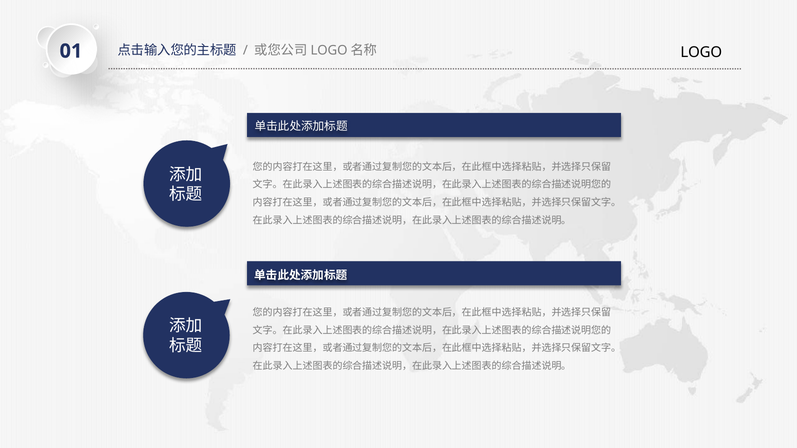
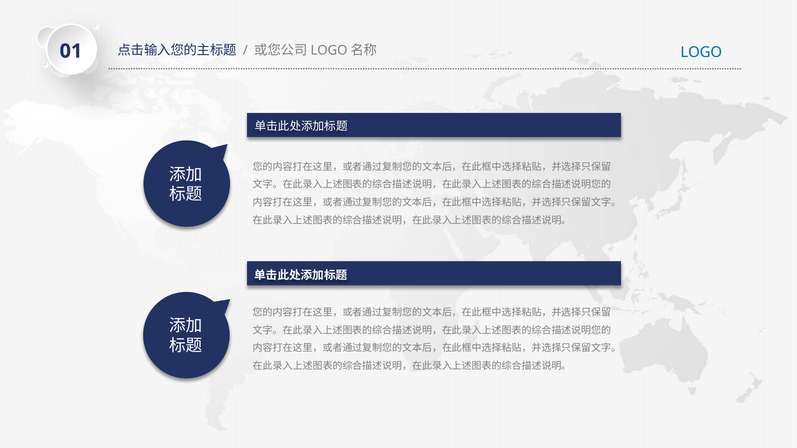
LOGO colour: black -> blue (701, 52)
